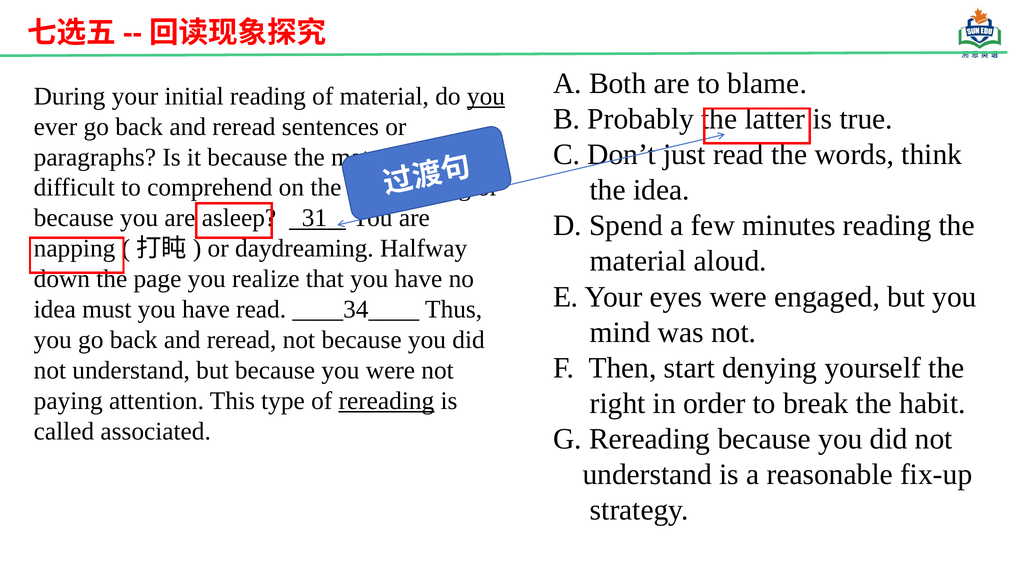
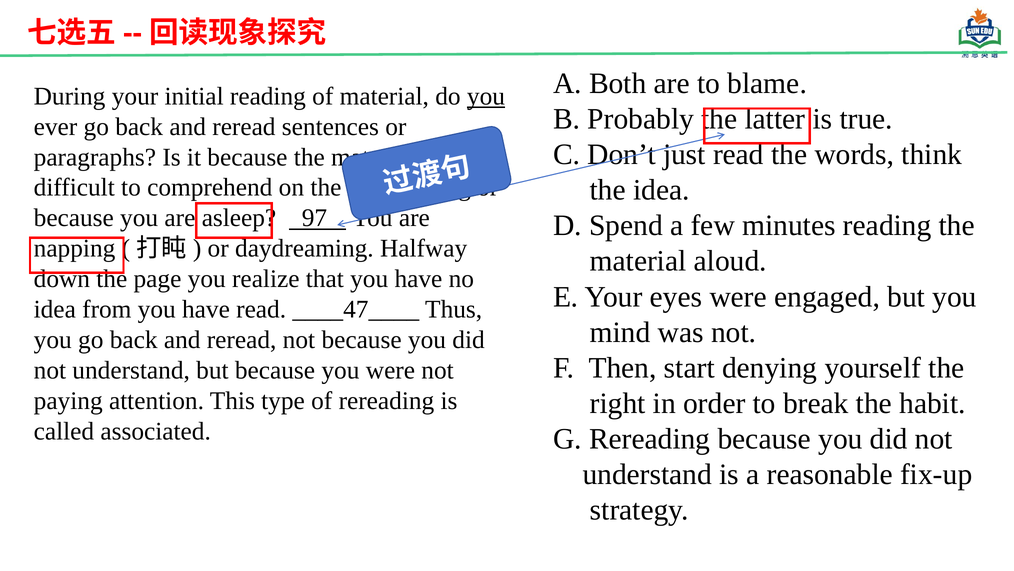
31: 31 -> 97 (314, 218)
must: must -> from (107, 309)
____34____: ____34____ -> ____47____ (356, 309)
rereading underline: present -> none (386, 400)
